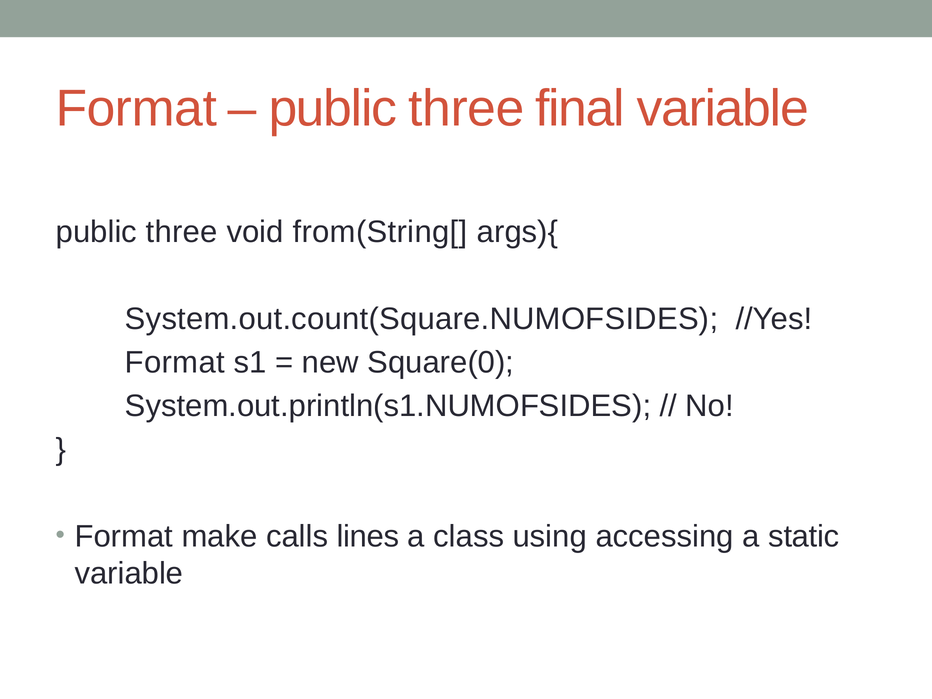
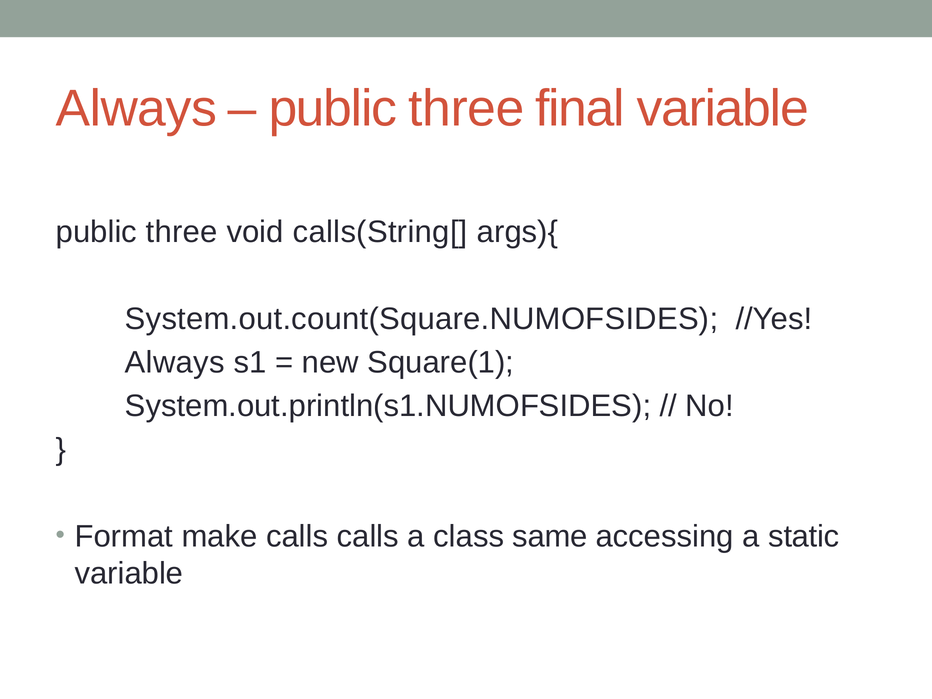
Format: Format -> Always (136, 108)
from(String[: from(String[ -> calls(String[ (380, 232)
Format: Format -> Always (175, 363)
Square(0: Square(0 -> Square(1 (441, 363)
calls lines: lines -> calls (368, 536)
using: using -> same (550, 536)
